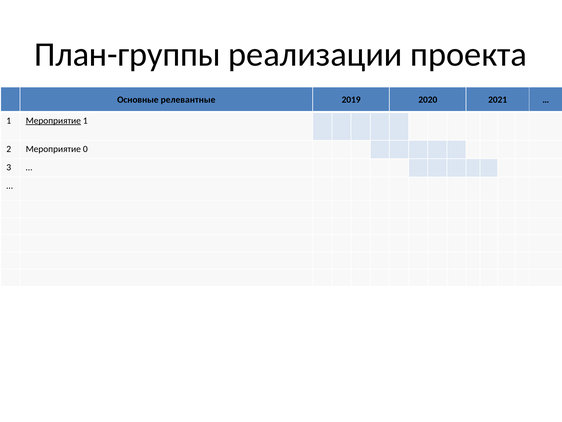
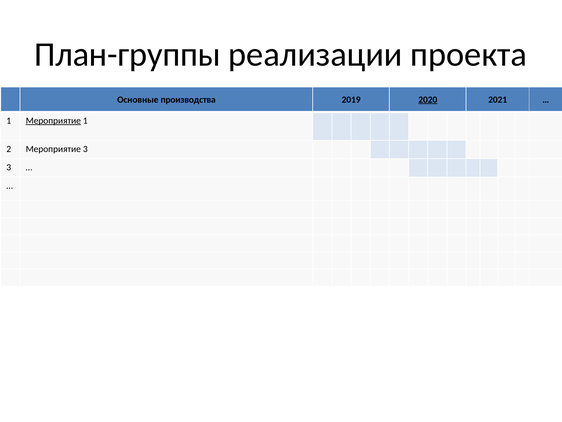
релевантные: релевантные -> производства (188, 99)
2020 underline: none -> present (428, 99)
Мероприятие 0: 0 -> 3 (85, 149)
